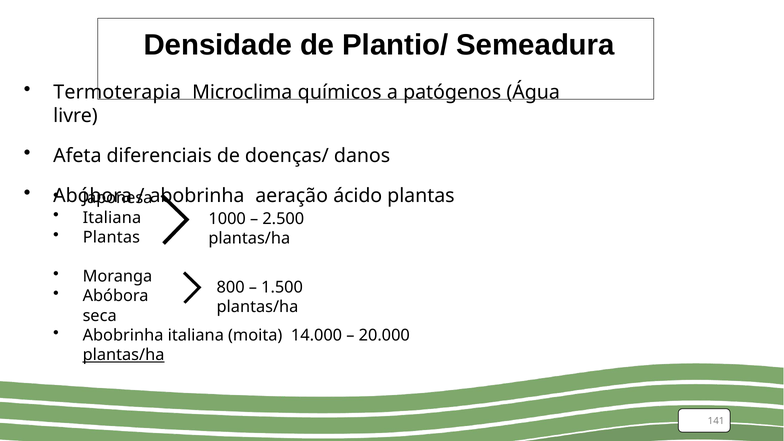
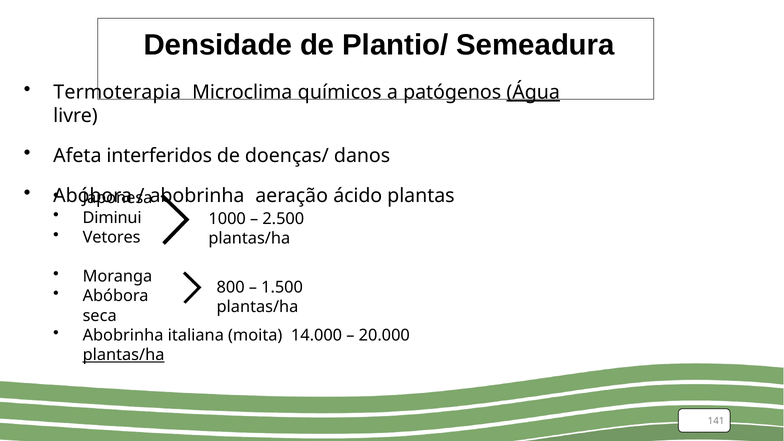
Água underline: none -> present (533, 92)
diferenciais: diferenciais -> interferidos (159, 156)
Italiana: Italiana -> Diminui (112, 218)
Plantas: Plantas -> Vetores (112, 237)
